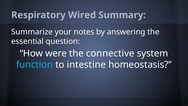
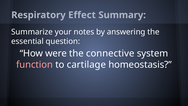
Wired: Wired -> Effect (82, 15)
function colour: light blue -> pink (35, 65)
intestine: intestine -> cartilage (86, 65)
